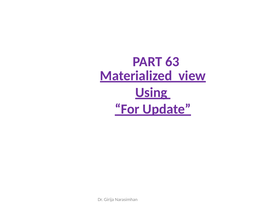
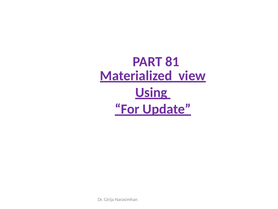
63: 63 -> 81 (172, 62)
